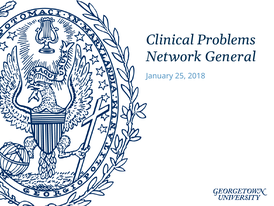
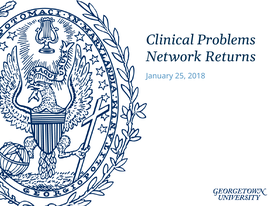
General: General -> Returns (230, 57)
